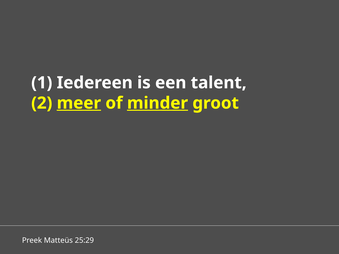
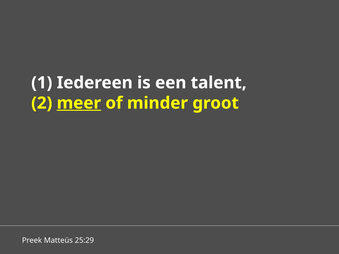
minder underline: present -> none (157, 103)
